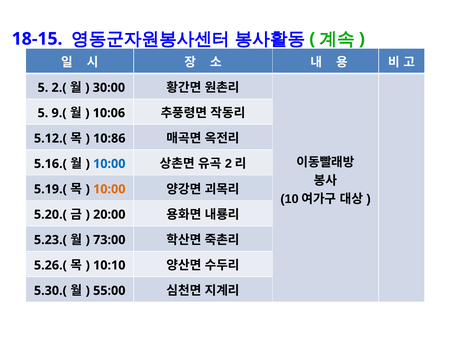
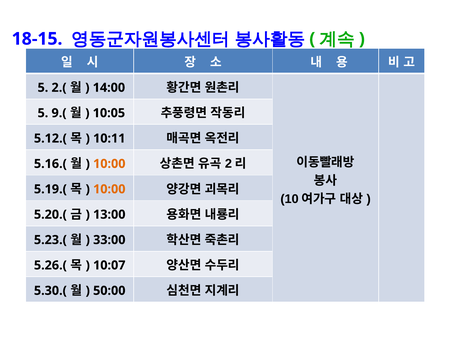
30:00: 30:00 -> 14:00 (109, 88)
10:06: 10:06 -> 10:05 (109, 113)
10:86: 10:86 -> 10:11 (109, 138)
10:00 colour: blue -> orange (109, 164)
20:00: 20:00 -> 13:00 (109, 214)
73:00: 73:00 -> 33:00 (109, 240)
10:10: 10:10 -> 10:07 (109, 265)
55:00: 55:00 -> 50:00 (109, 290)
